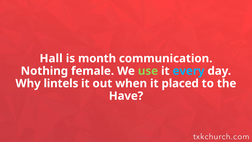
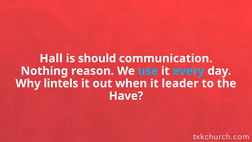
month: month -> should (97, 58)
female: female -> reason (93, 71)
use colour: light green -> light blue (148, 71)
placed: placed -> leader (180, 83)
